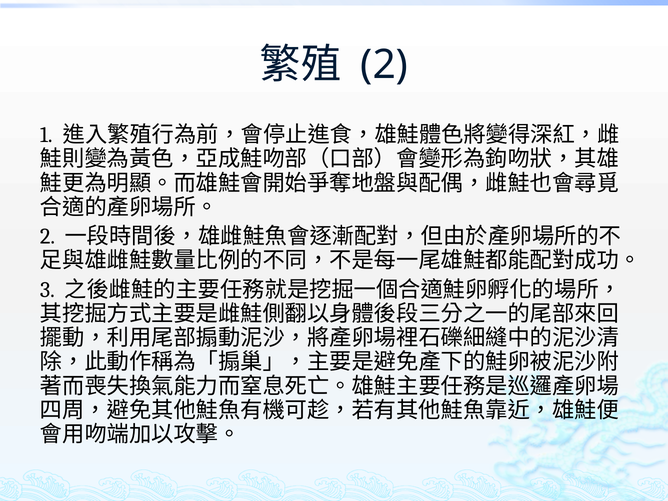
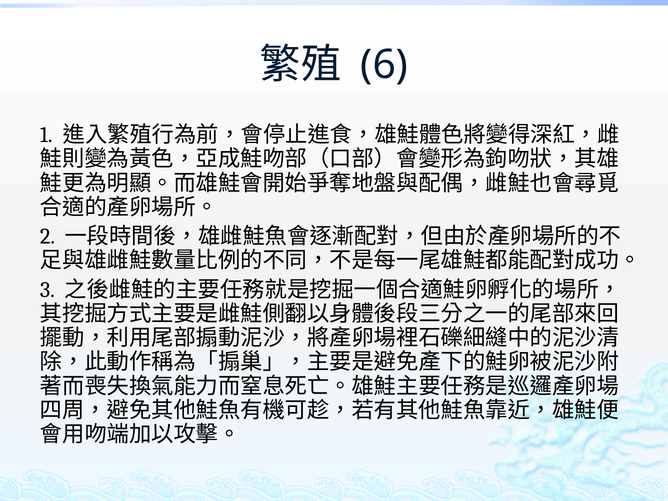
2: 2 -> 6 (384, 65)
